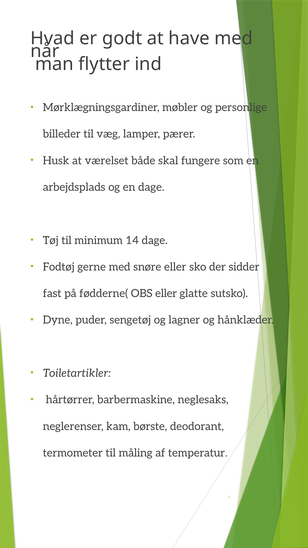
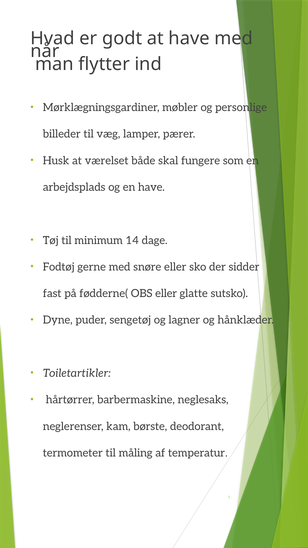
en dage: dage -> have (151, 187)
